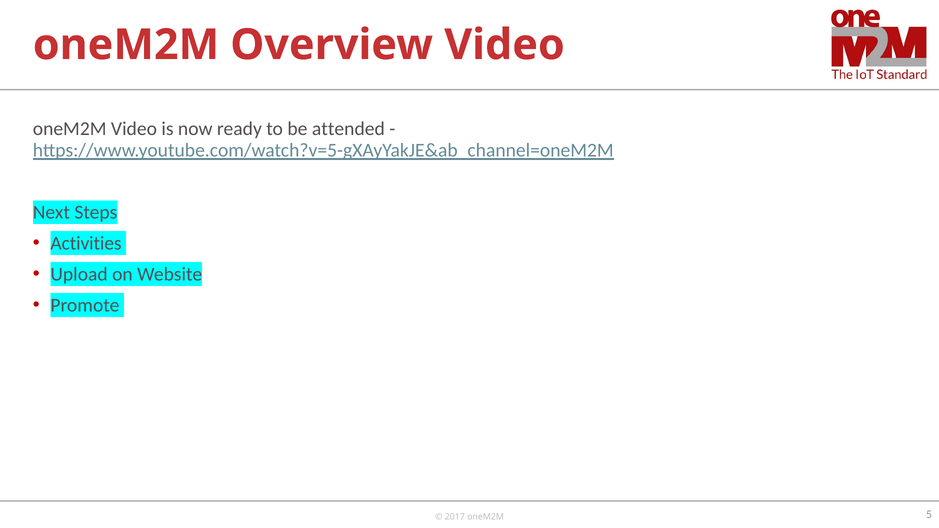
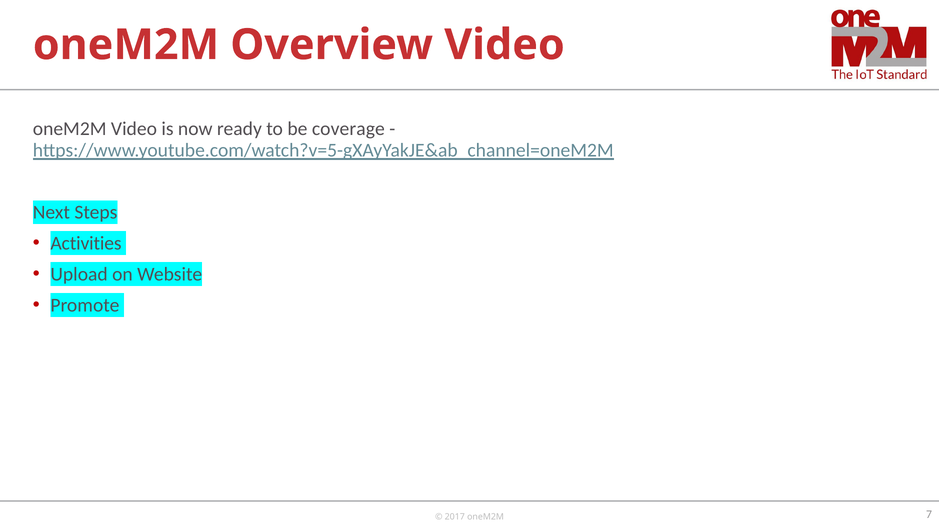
attended: attended -> coverage (348, 129)
5: 5 -> 7 (929, 515)
